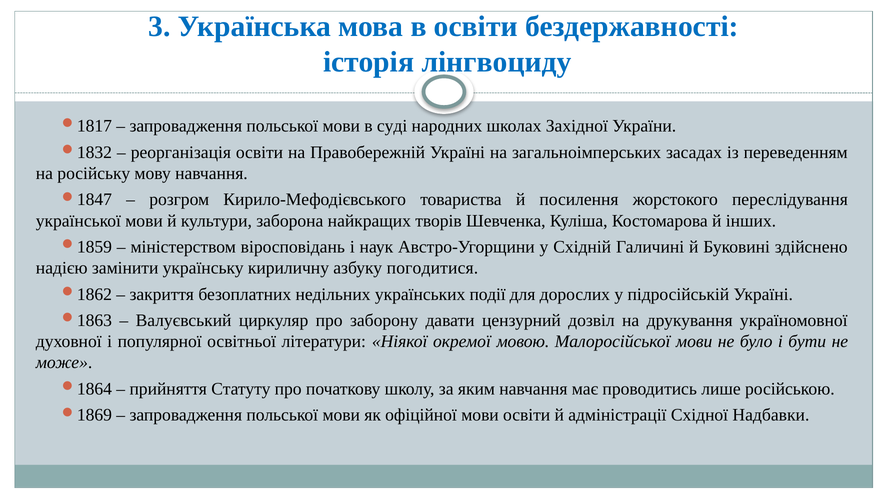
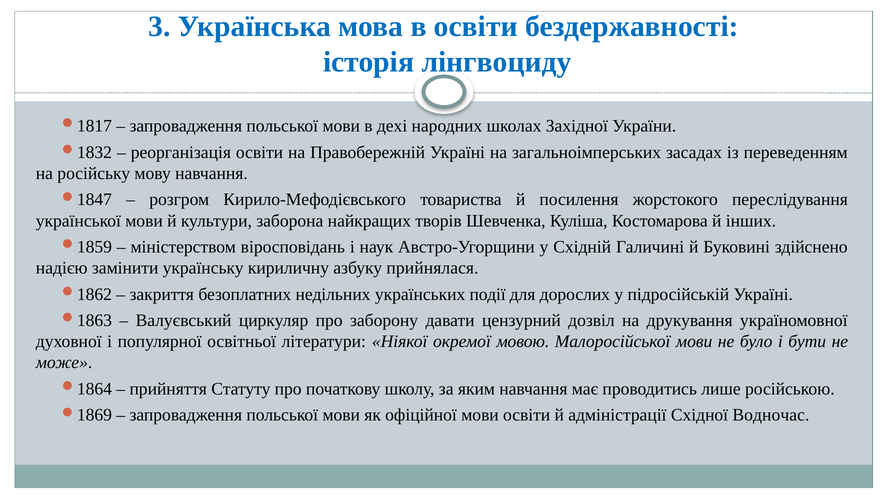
суді: суді -> дехі (392, 126)
погодитися: погодитися -> прийнялася (433, 268)
Надбавки: Надбавки -> Водночас (771, 416)
